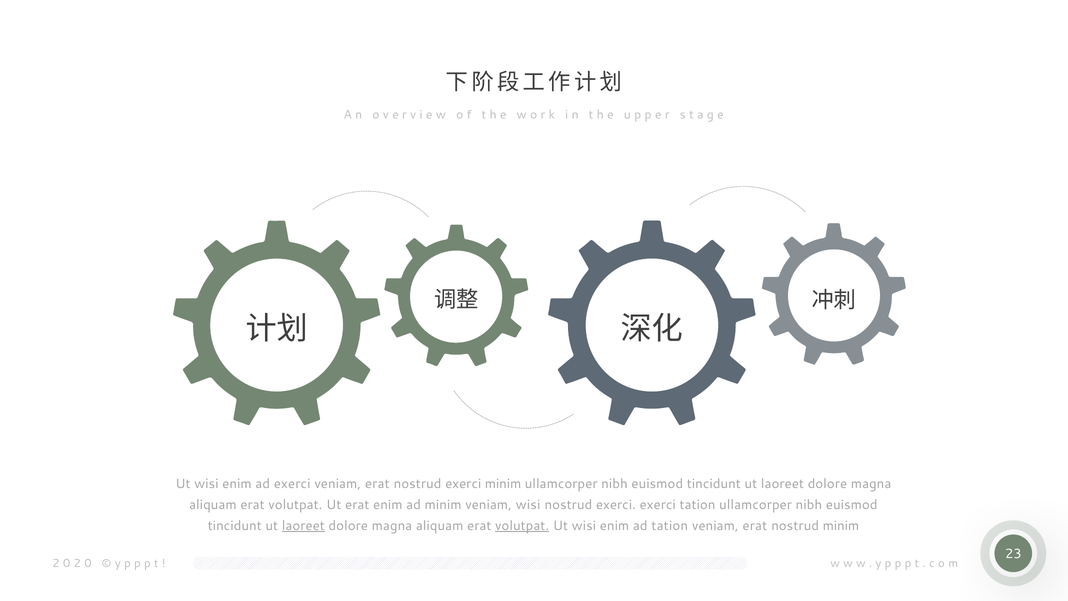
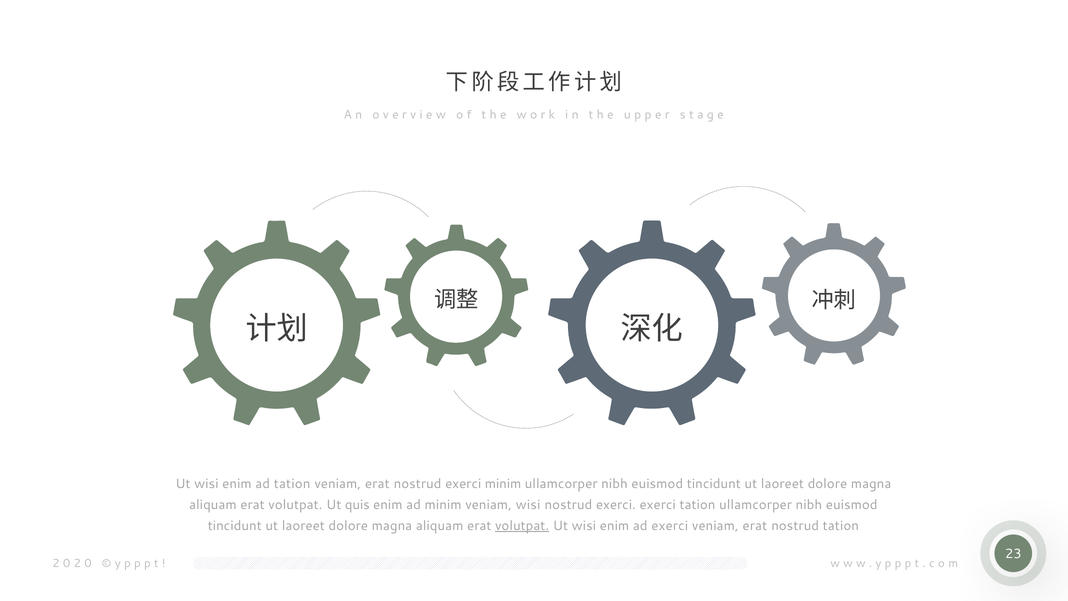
ad exerci: exerci -> tation (292, 484)
Ut erat: erat -> quis (357, 505)
laoreet underline: present -> none (303, 525)
ad tation: tation -> exerci (670, 525)
nostrud minim: minim -> tation (841, 525)
